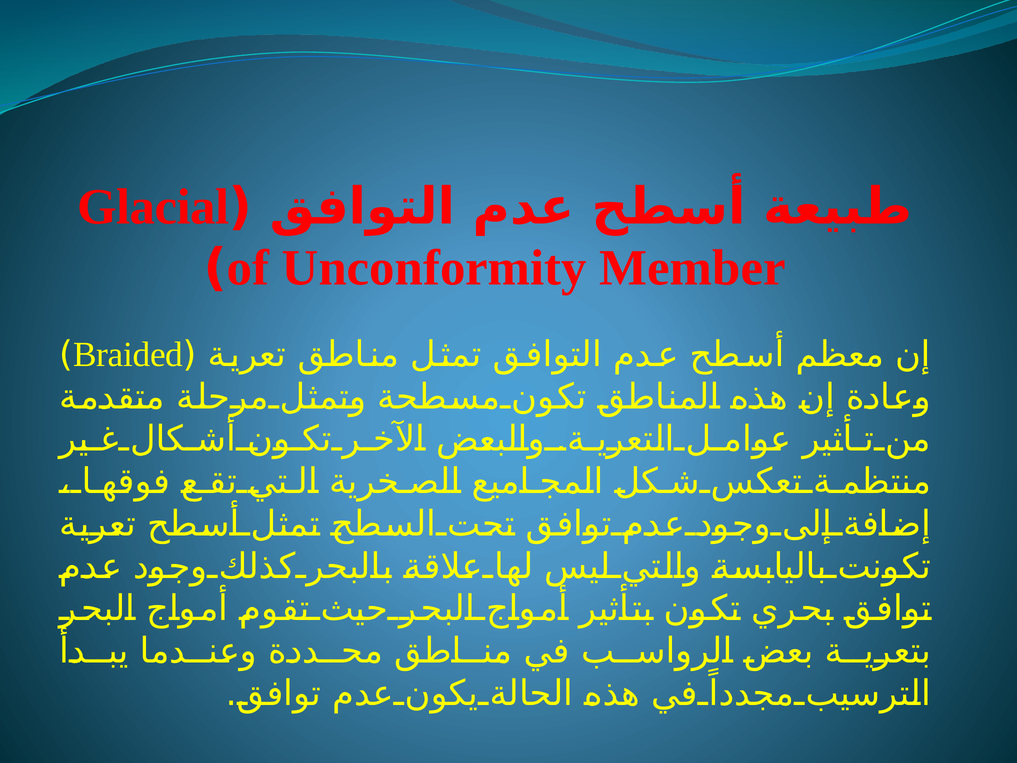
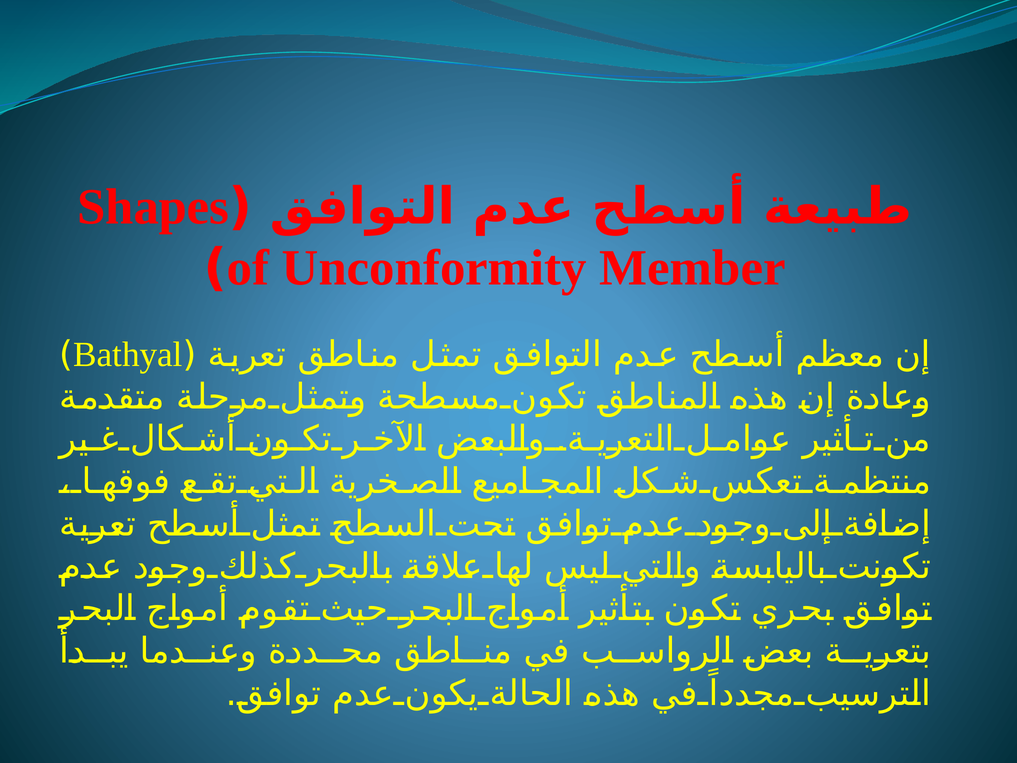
Glacial: Glacial -> Shapes (153, 207)
Braided: Braided -> Bathyal (128, 354)
